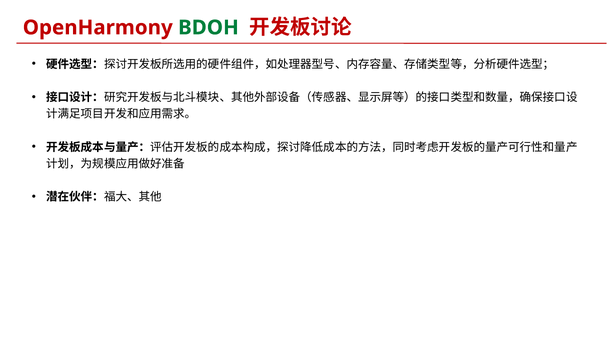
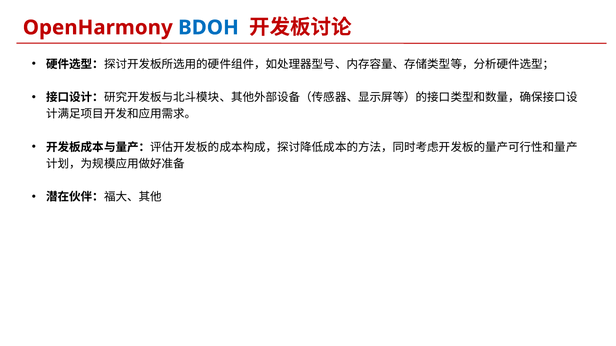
BDOH colour: green -> blue (208, 28)
